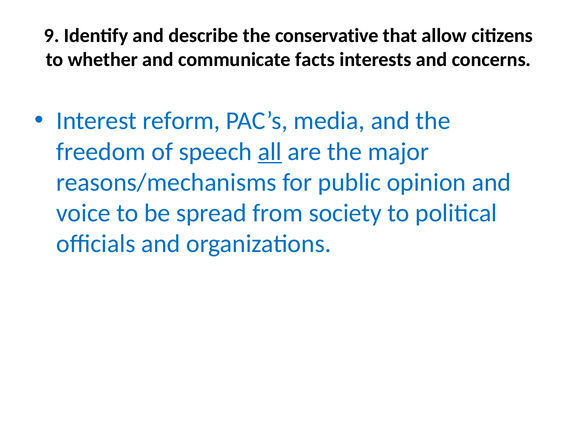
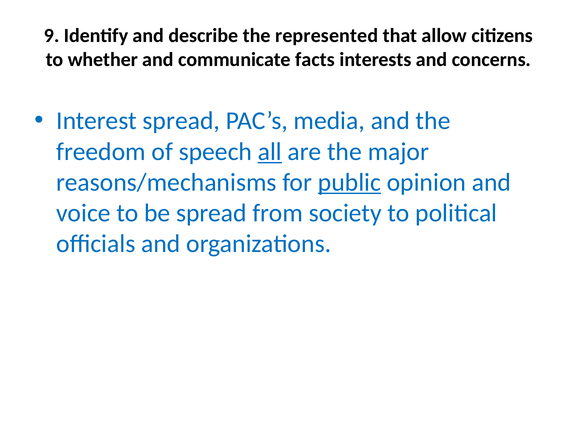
conservative: conservative -> represented (327, 36)
Interest reform: reform -> spread (181, 121)
public underline: none -> present (349, 183)
